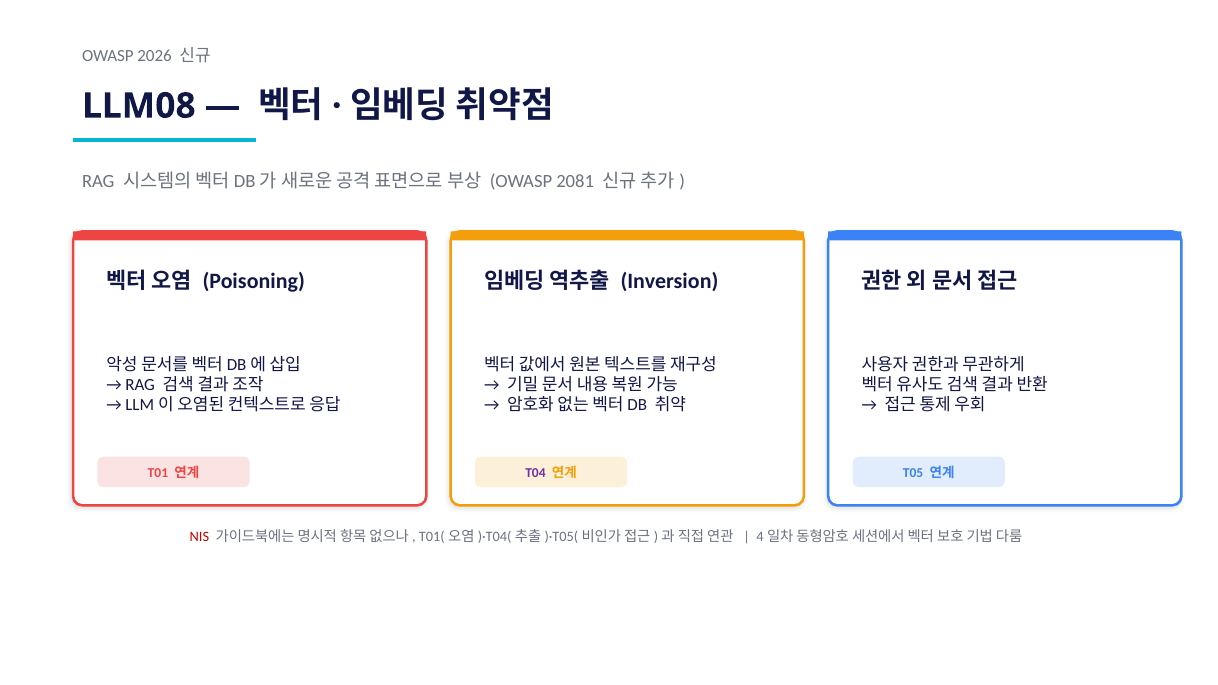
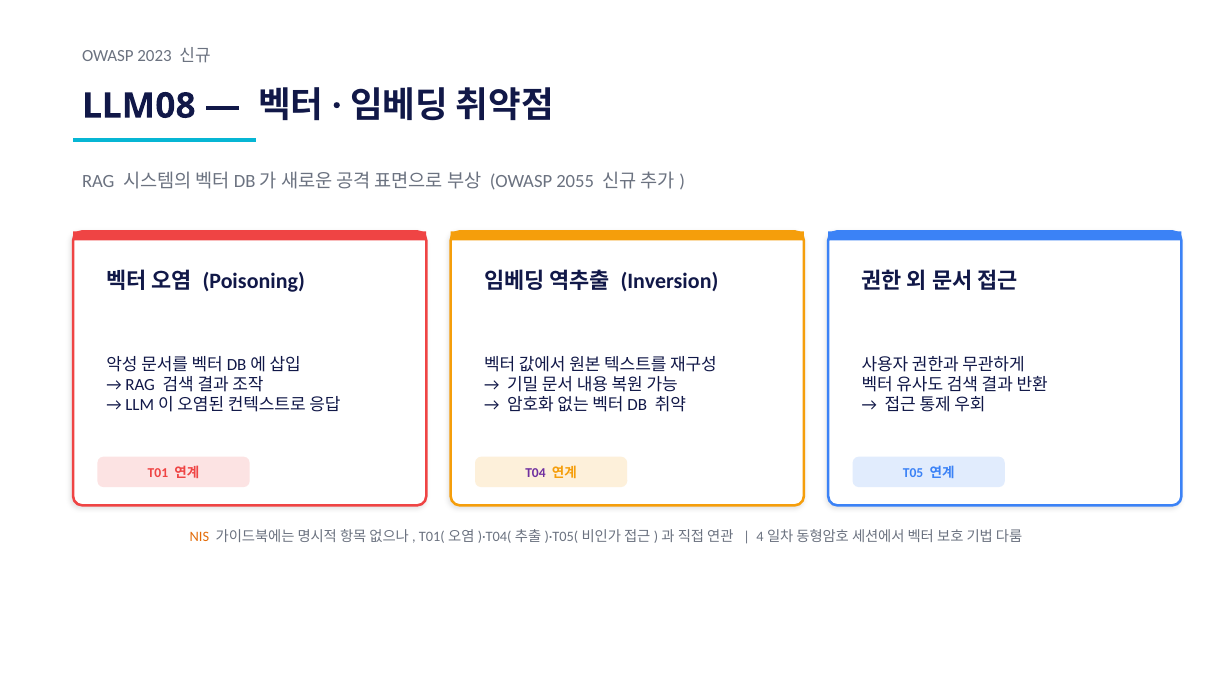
2026: 2026 -> 2023 (155, 56)
2081: 2081 -> 2055 (575, 181)
NIS colour: red -> orange (199, 537)
